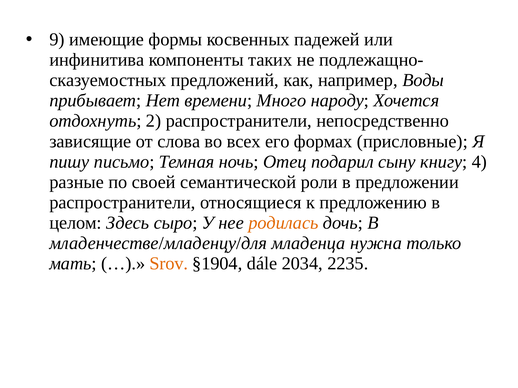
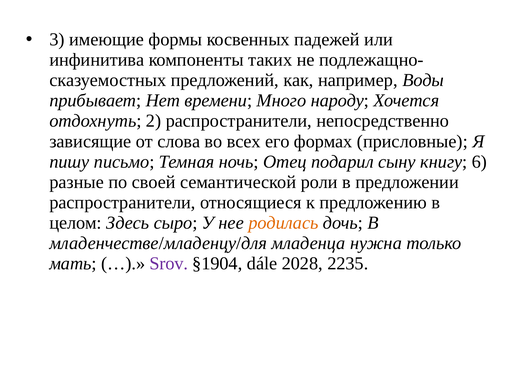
9: 9 -> 3 (57, 39)
4: 4 -> 6 (479, 162)
Srov colour: orange -> purple (169, 264)
2034: 2034 -> 2028 (302, 264)
